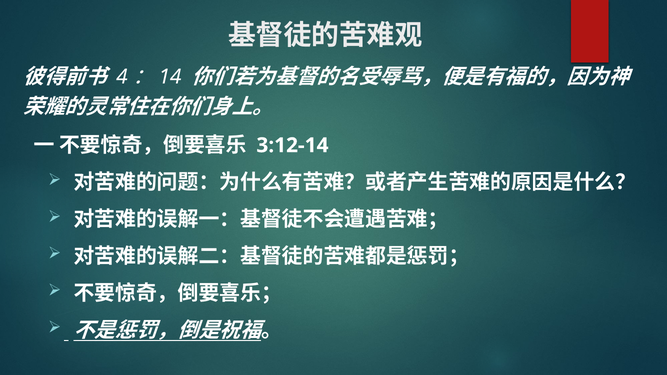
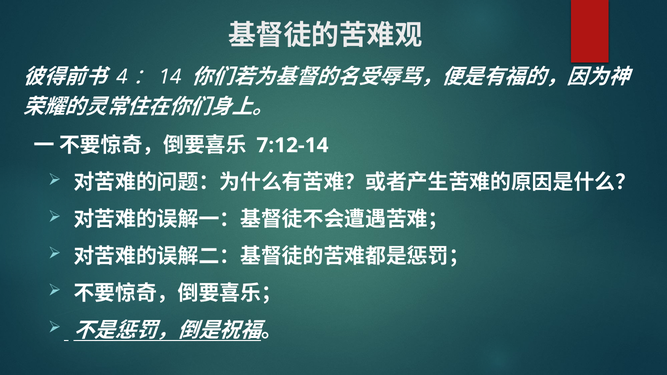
3:12-14: 3:12-14 -> 7:12-14 (292, 145)
